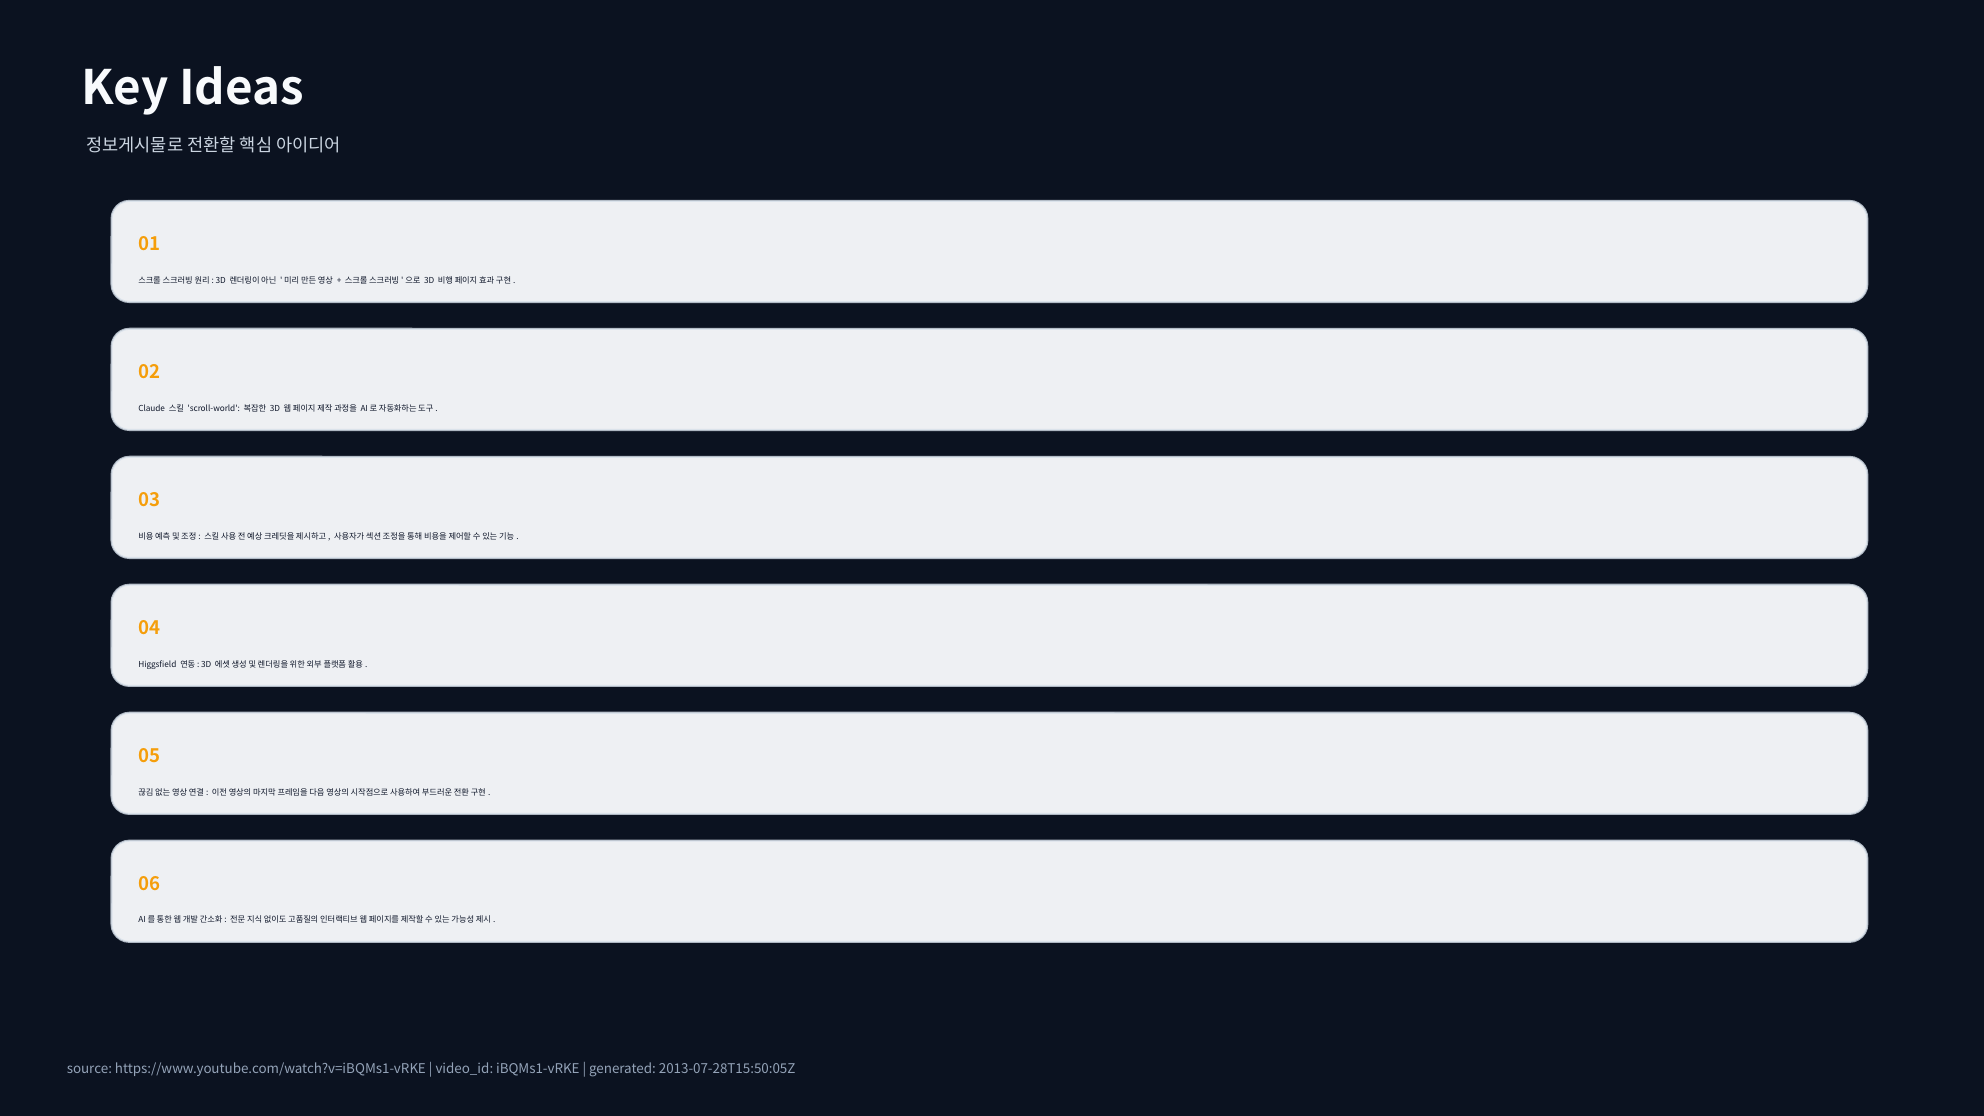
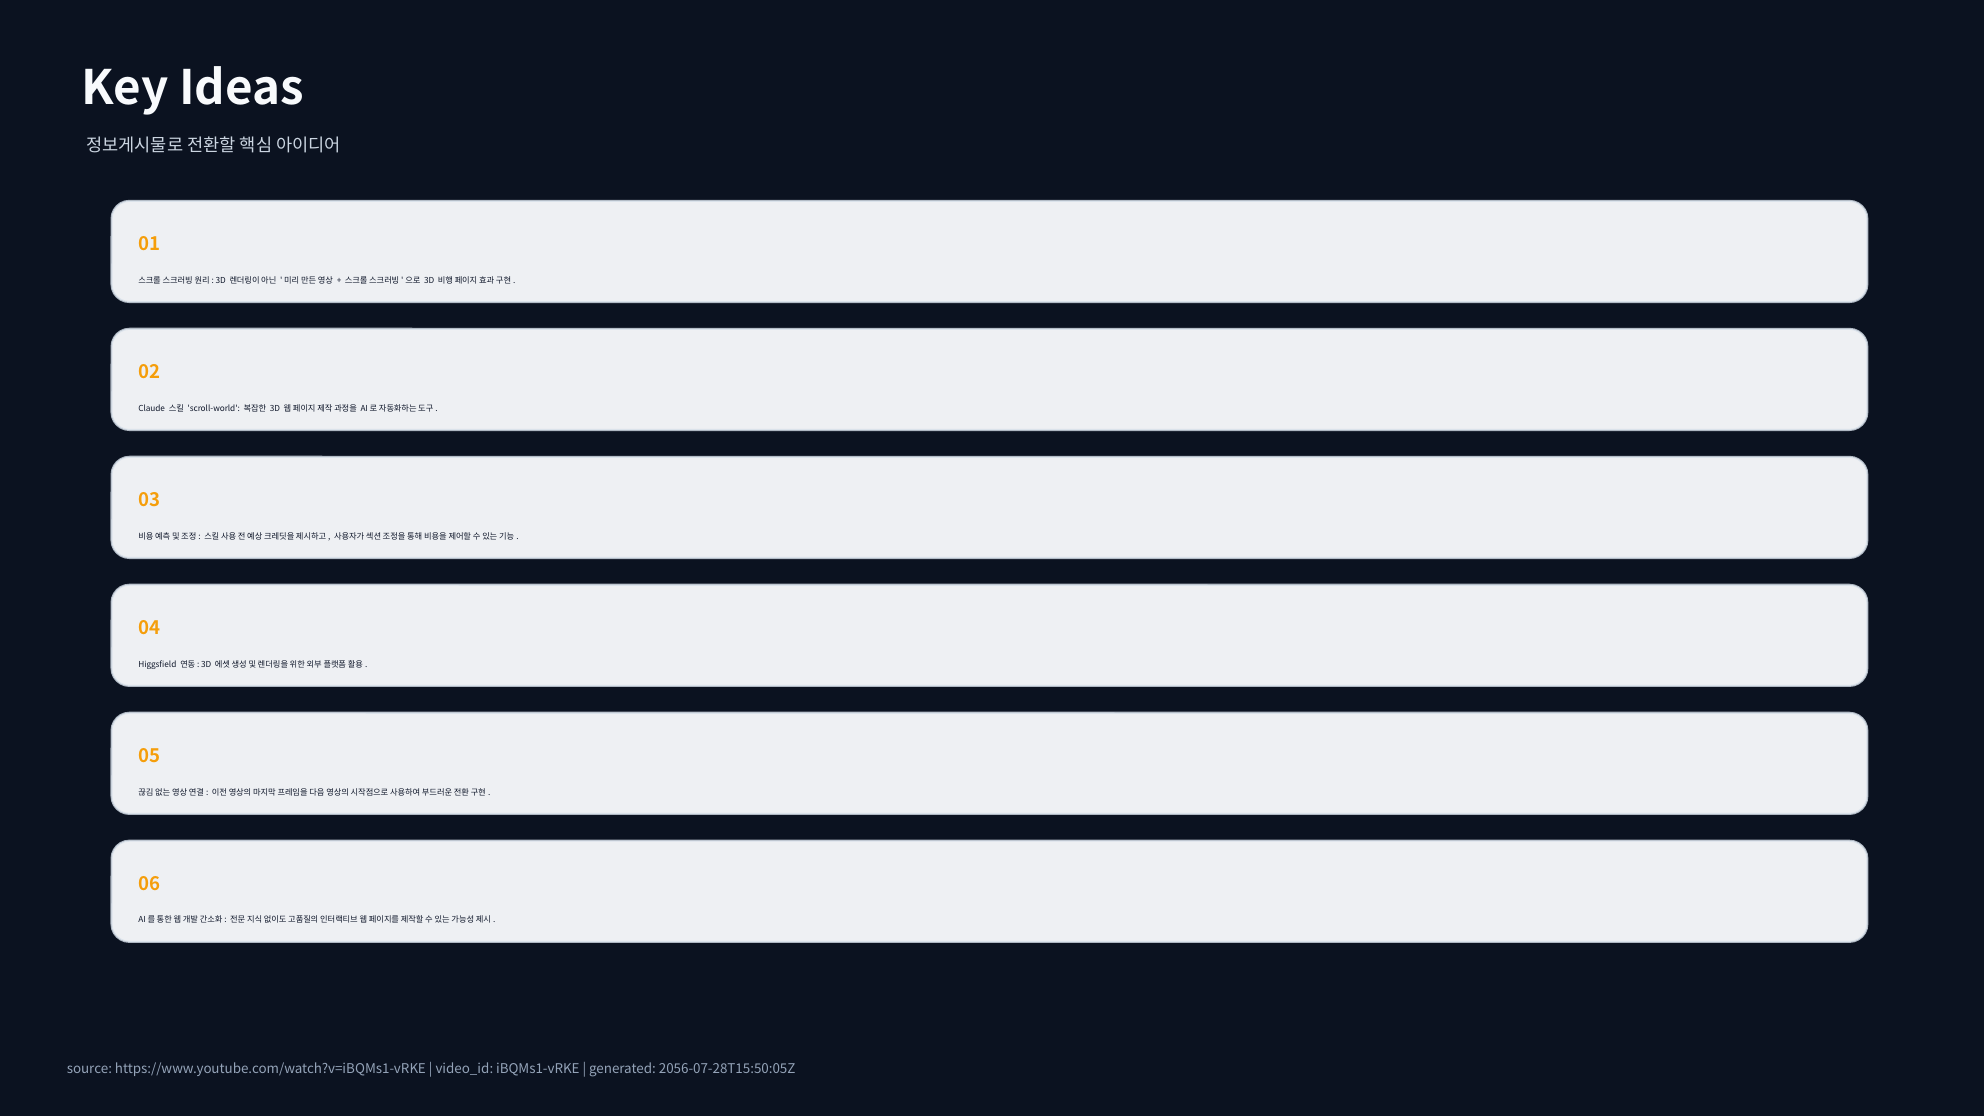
2013-07-28T15:50:05Z: 2013-07-28T15:50:05Z -> 2056-07-28T15:50:05Z (727, 1069)
